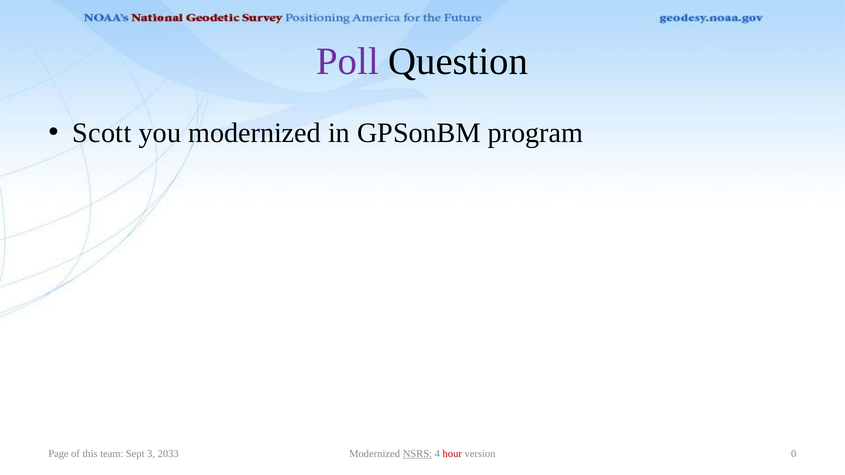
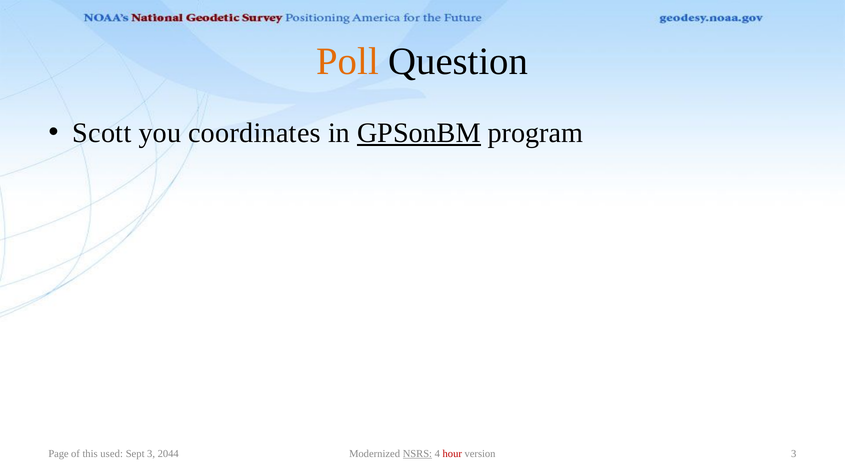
Poll colour: purple -> orange (348, 61)
you modernized: modernized -> coordinates (254, 133)
GPSonBM underline: none -> present (419, 133)
team: team -> used (112, 454)
2033: 2033 -> 2044 (168, 454)
version 0: 0 -> 3 (794, 454)
